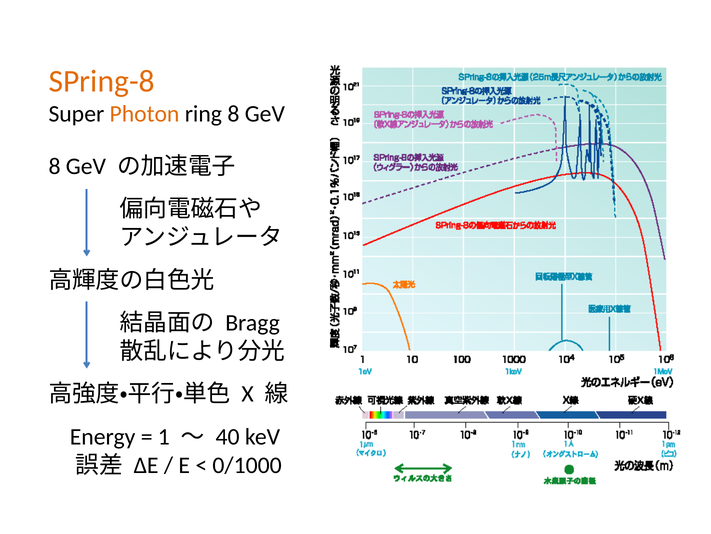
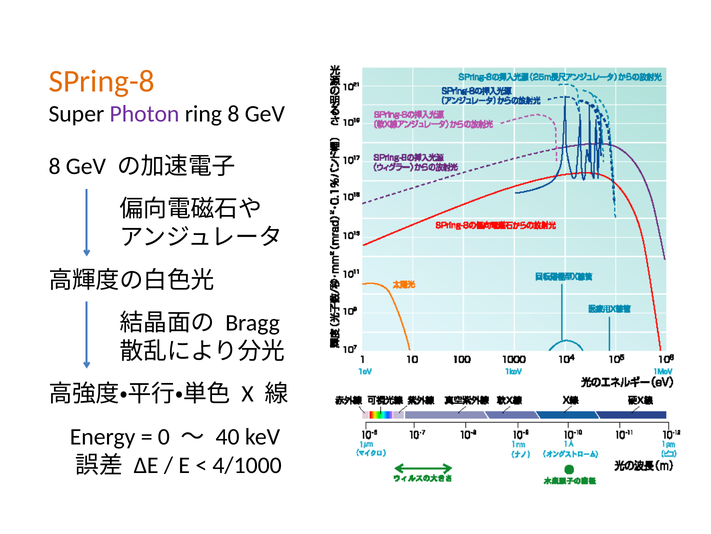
Photon colour: orange -> purple (145, 114)
1: 1 -> 0 (164, 436)
0/1000: 0/1000 -> 4/1000 (247, 465)
